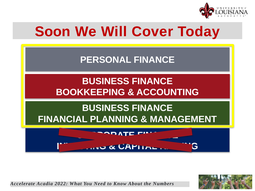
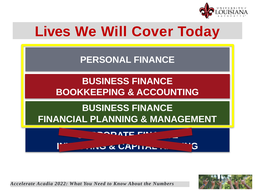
Soon: Soon -> Lives (53, 32)
